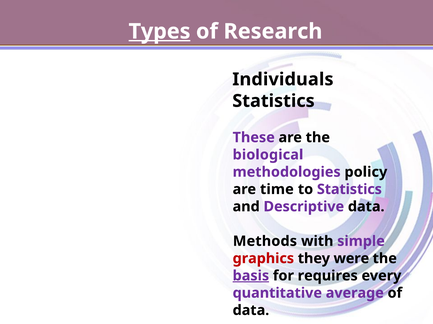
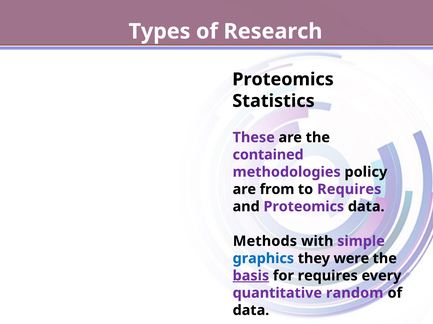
Types underline: present -> none (160, 31)
Individuals: Individuals -> Proteomics (283, 80)
biological: biological -> contained (268, 155)
time: time -> from (277, 190)
to Statistics: Statistics -> Requires (349, 190)
and Descriptive: Descriptive -> Proteomics (304, 207)
graphics colour: red -> blue (263, 259)
average: average -> random (355, 294)
